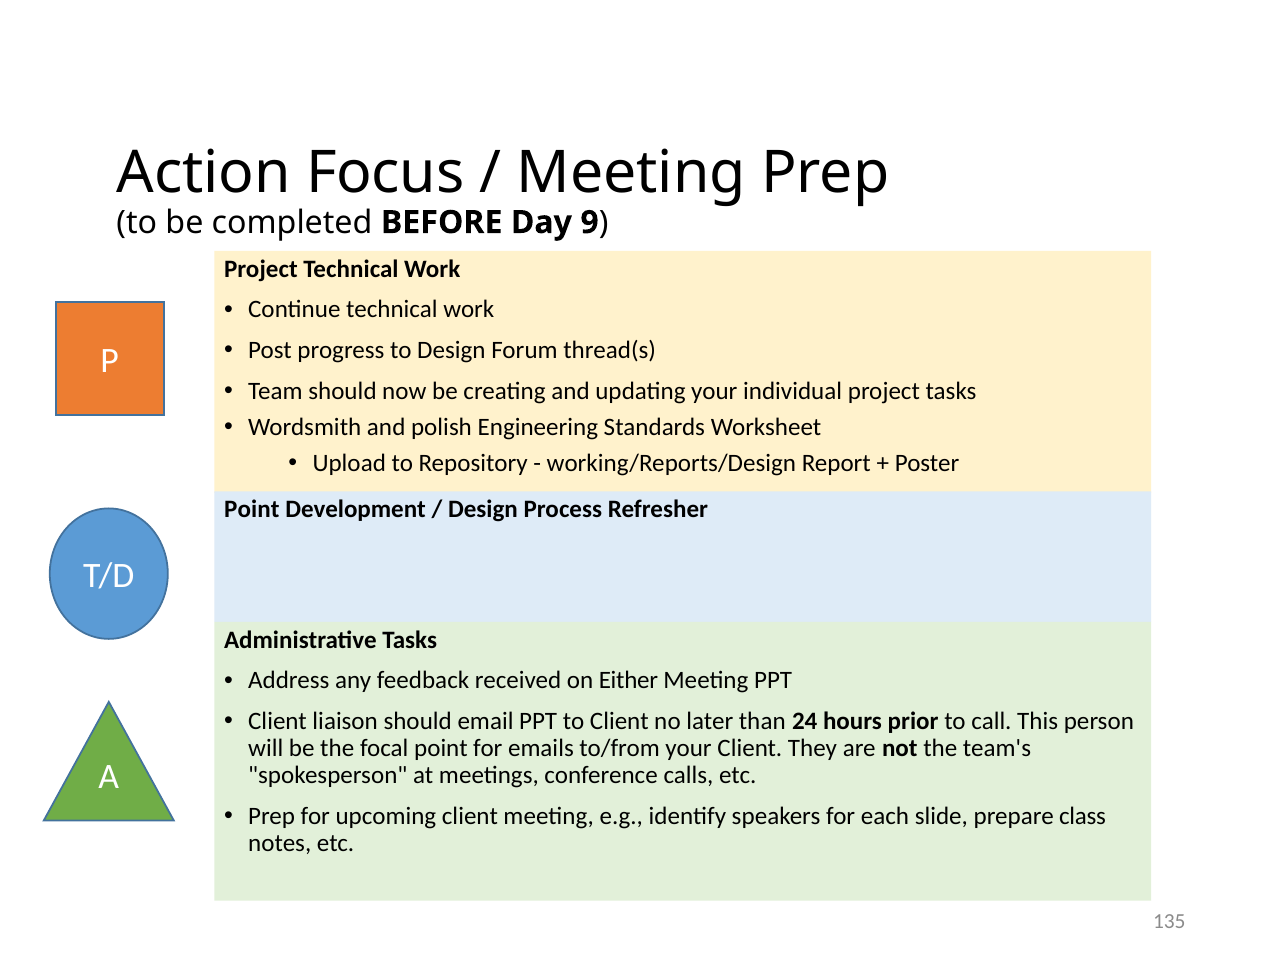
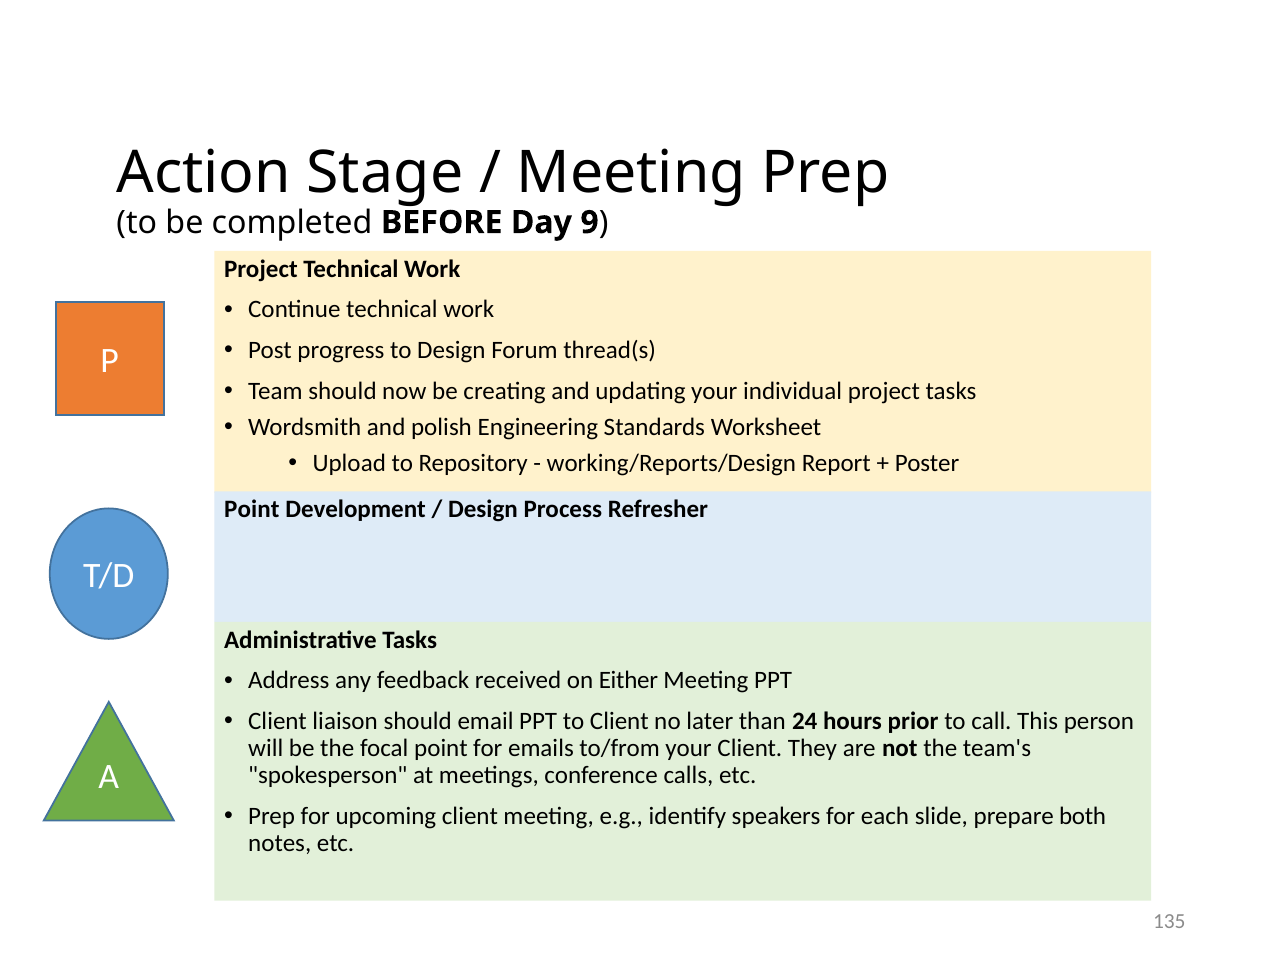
Focus: Focus -> Stage (385, 173)
class: class -> both (1083, 816)
